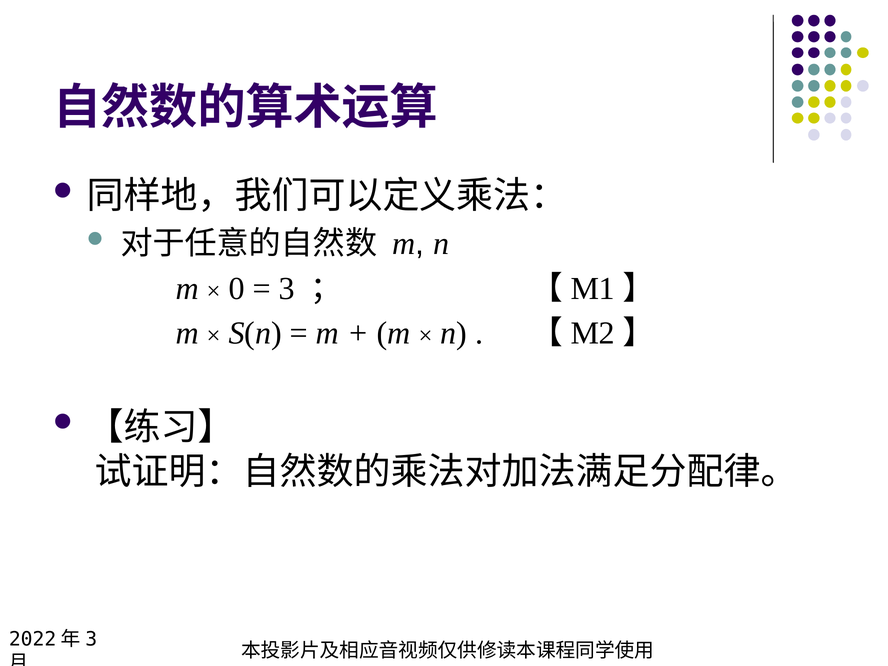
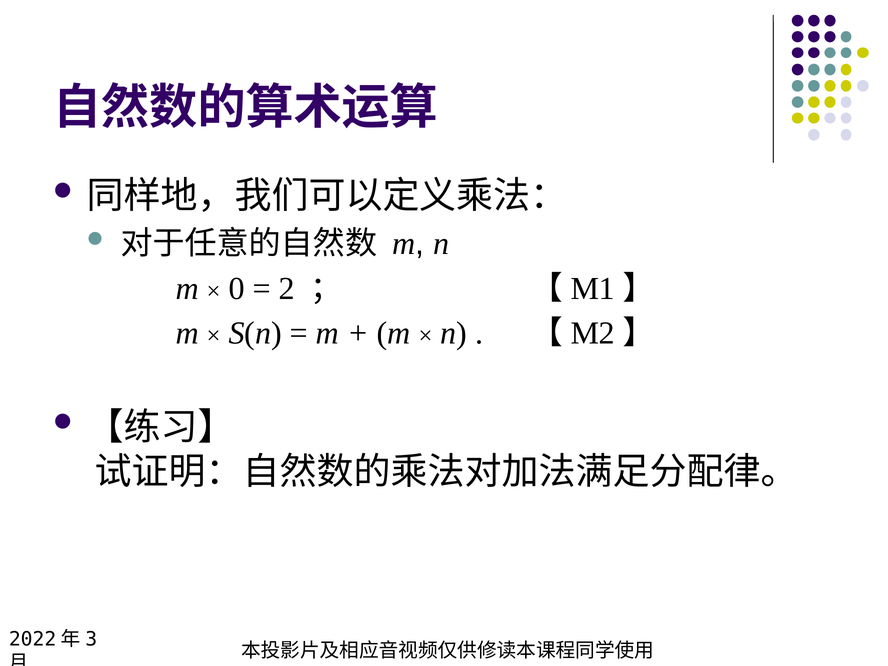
3: 3 -> 2 (287, 289)
